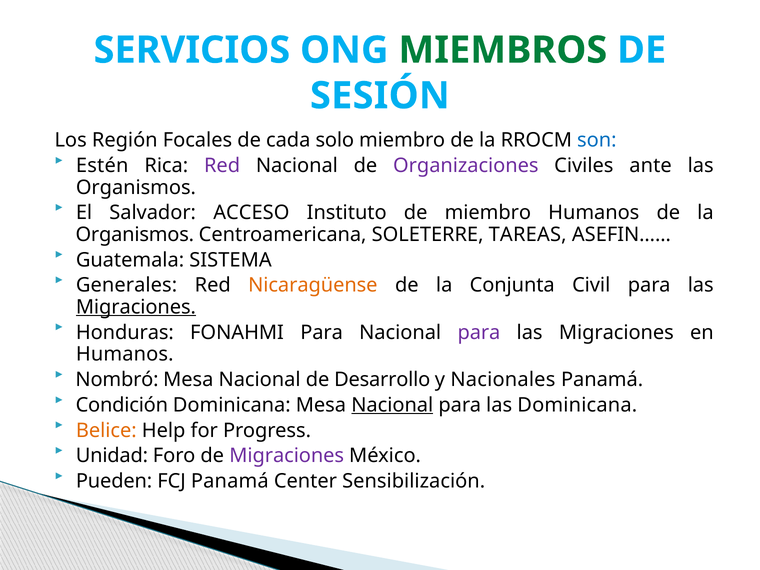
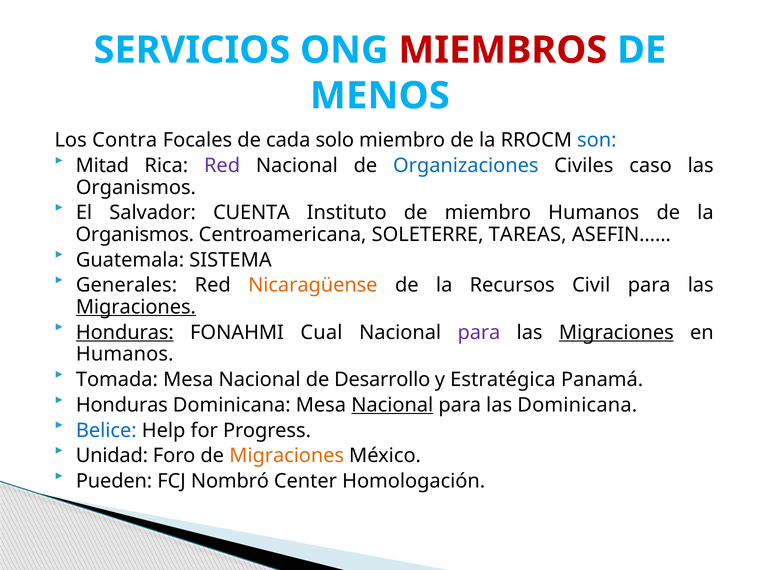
MIEMBROS colour: green -> red (503, 50)
SESIÓN: SESIÓN -> MENOS (380, 96)
Región: Región -> Contra (125, 140)
Estén: Estén -> Mitad (102, 166)
Organizaciones colour: purple -> blue (466, 166)
ante: ante -> caso (651, 166)
ACCESO: ACCESO -> CUENTA (251, 213)
Conjunta: Conjunta -> Recursos (512, 285)
Honduras underline: none -> present (125, 332)
FONAHMI Para: Para -> Cual (321, 332)
Migraciones underline: none -> present (616, 332)
Nombró: Nombró -> Tomada (117, 380)
Nacionales: Nacionales -> Estratégica (503, 380)
Condición: Condición -> Honduras (122, 405)
Belice colour: orange -> blue (106, 430)
Migraciones colour: purple -> orange (287, 456)
FCJ Panamá: Panamá -> Nombró (230, 481)
Sensibilización: Sensibilización -> Homologación (414, 481)
